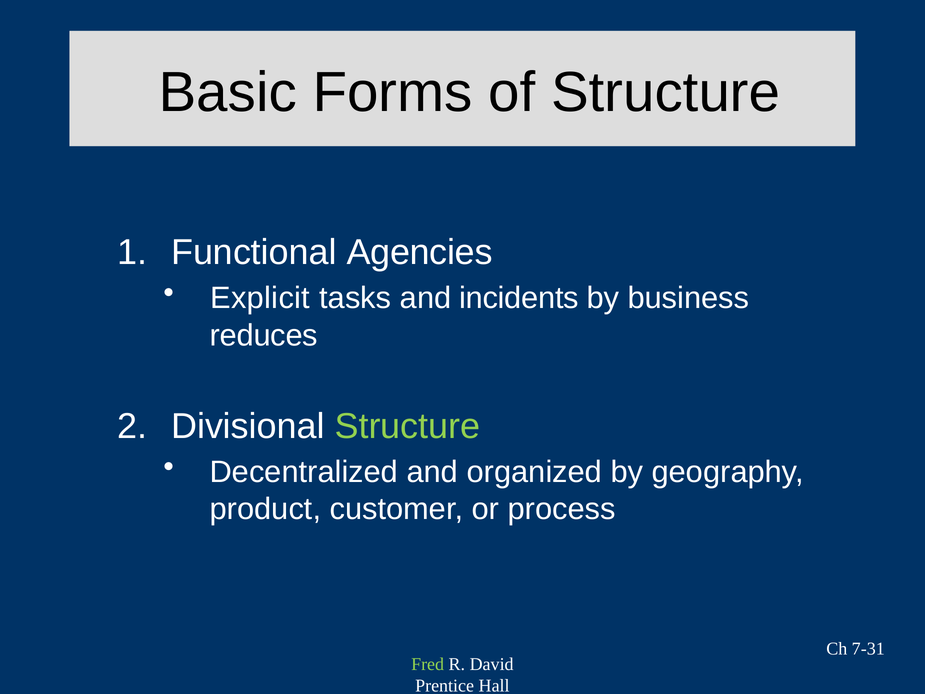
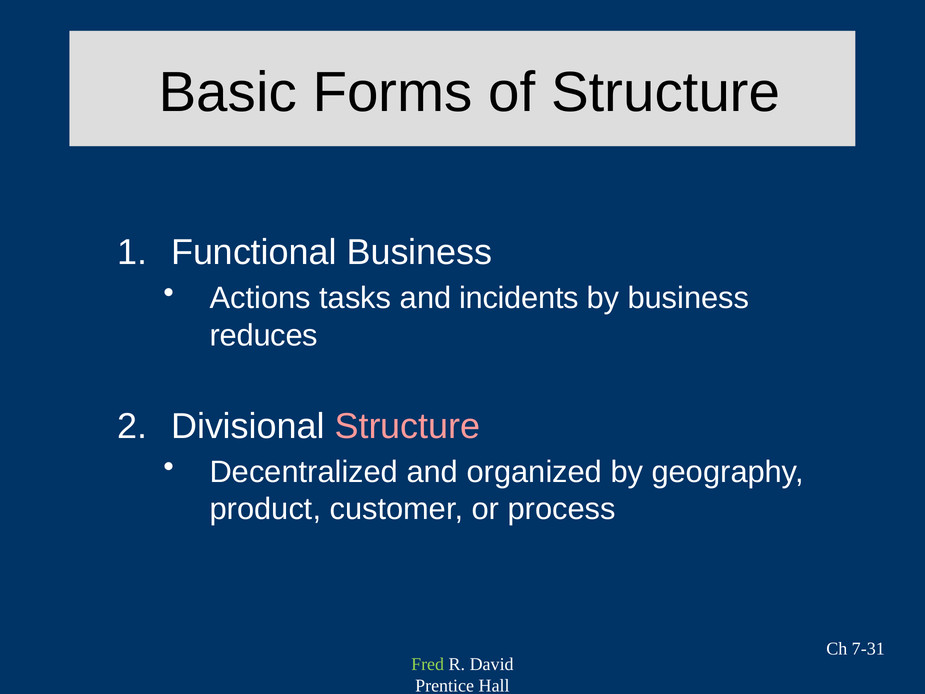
Functional Agencies: Agencies -> Business (419, 252)
Explicit: Explicit -> Actions (260, 298)
Structure colour: light green -> pink (407, 426)
